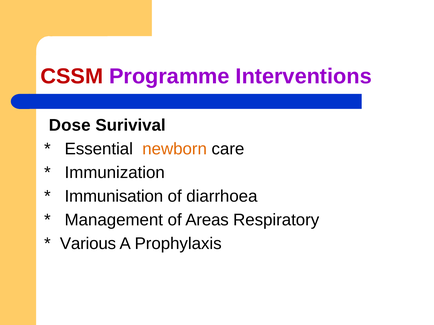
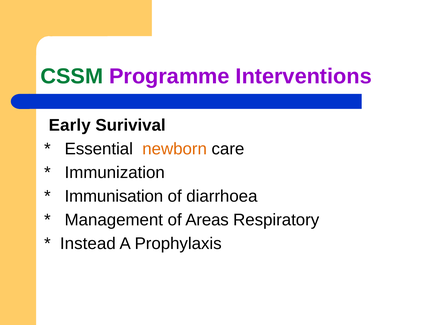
CSSM colour: red -> green (72, 76)
Dose: Dose -> Early (70, 126)
Various: Various -> Instead (88, 244)
